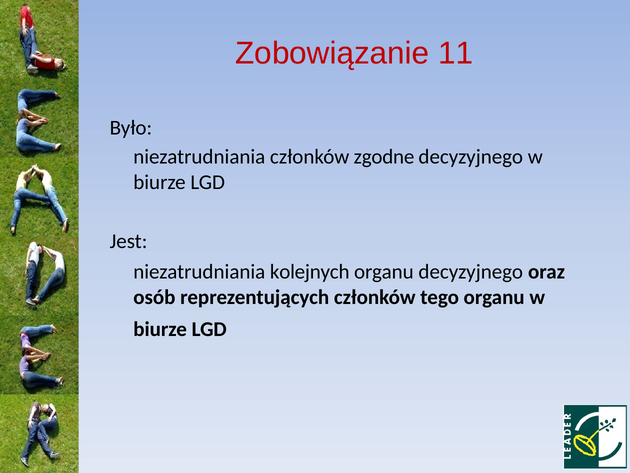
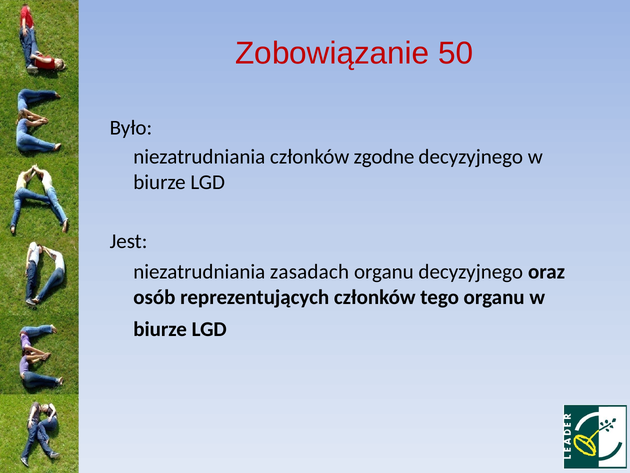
11: 11 -> 50 (456, 53)
kolejnych: kolejnych -> zasadach (310, 272)
